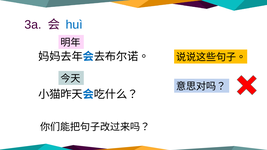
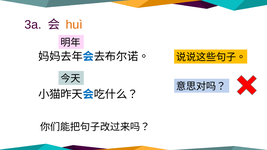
huì colour: blue -> orange (74, 25)
